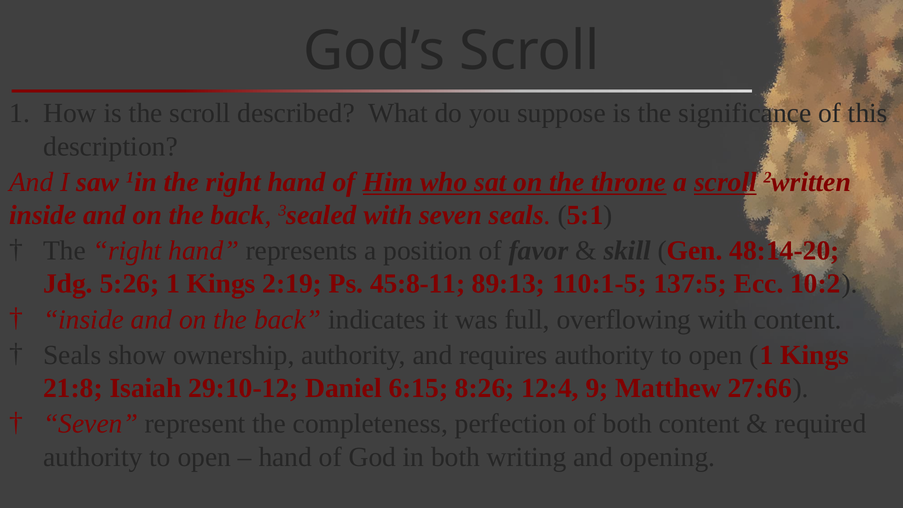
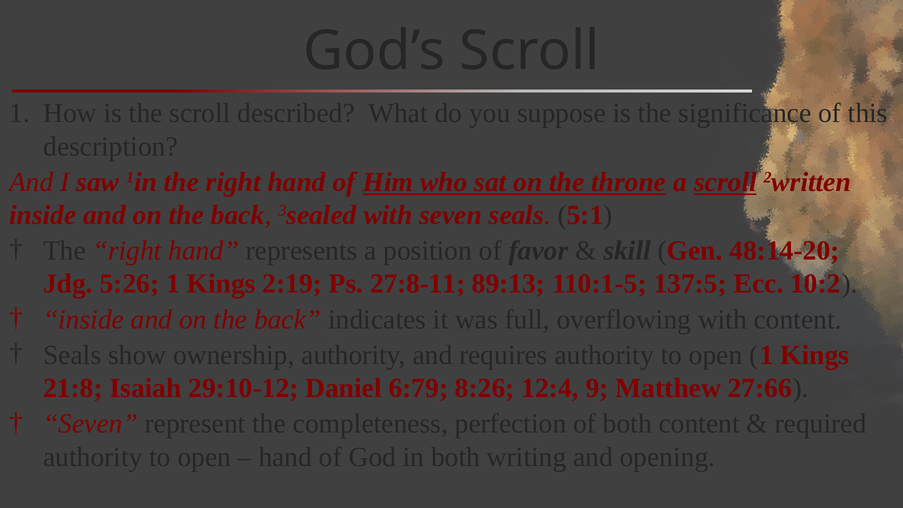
45:8-11: 45:8-11 -> 27:8-11 (418, 284)
6:15: 6:15 -> 6:79 (418, 388)
